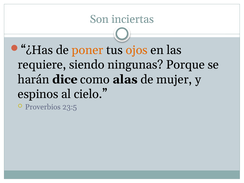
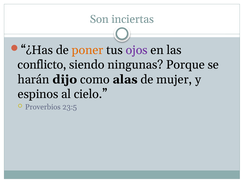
ojos colour: orange -> purple (137, 50)
requiere: requiere -> conflicto (42, 65)
dice: dice -> dijo (65, 79)
